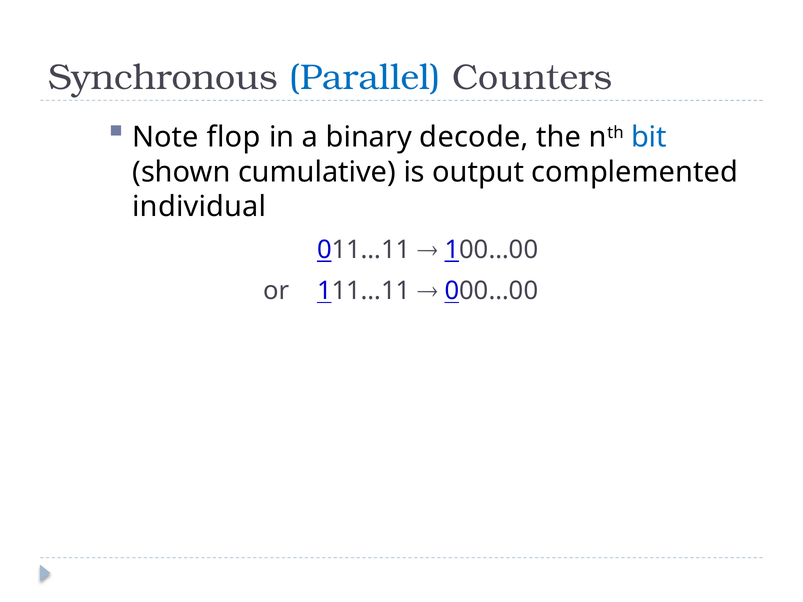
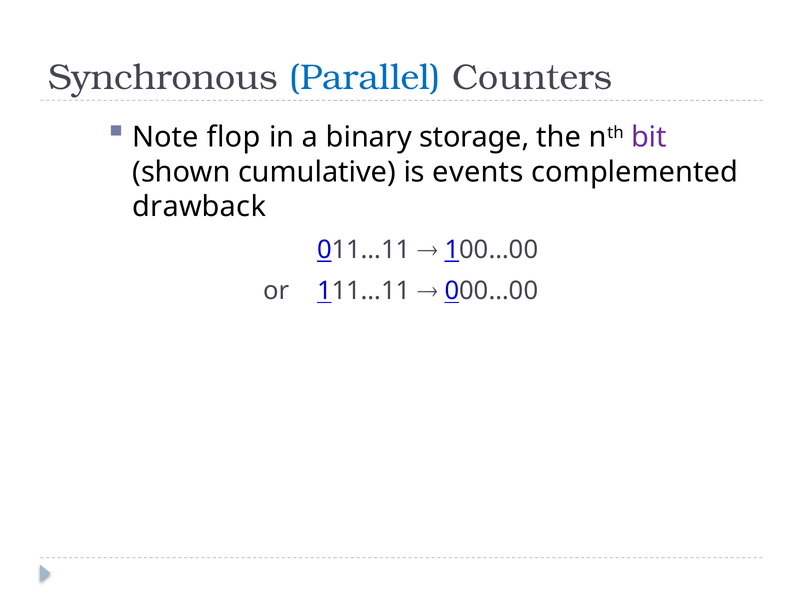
decode: decode -> storage (474, 137)
bit colour: blue -> purple (649, 137)
output: output -> events (478, 172)
individual: individual -> drawback (199, 207)
